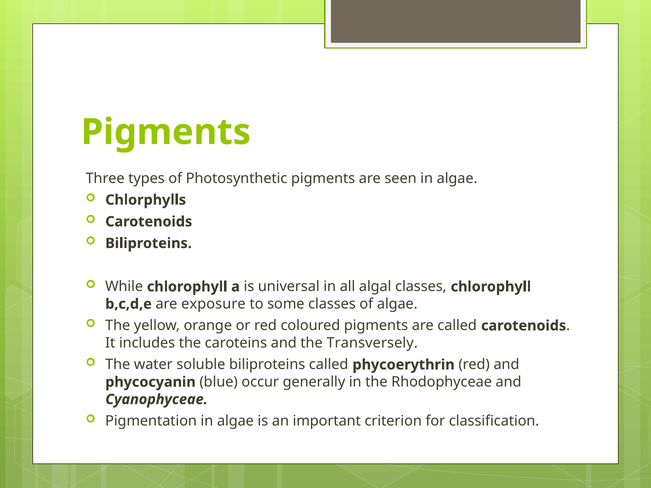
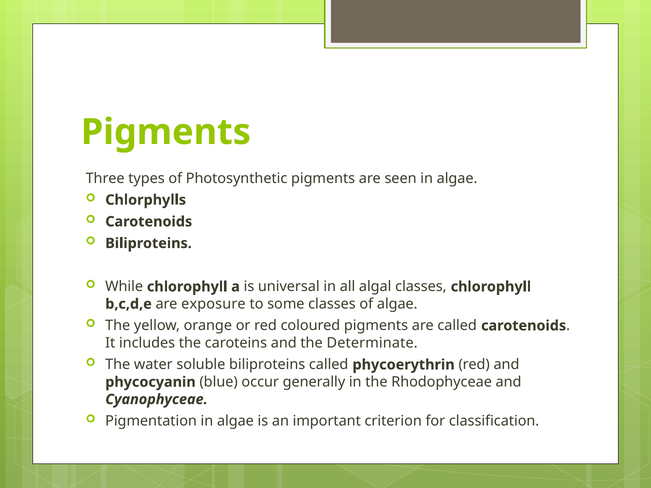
Transversely: Transversely -> Determinate (372, 343)
